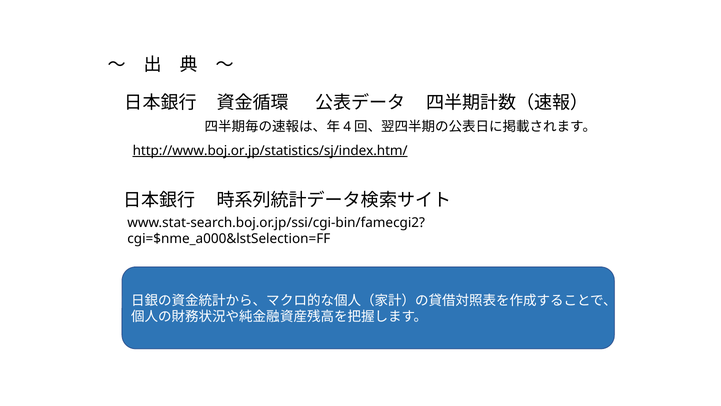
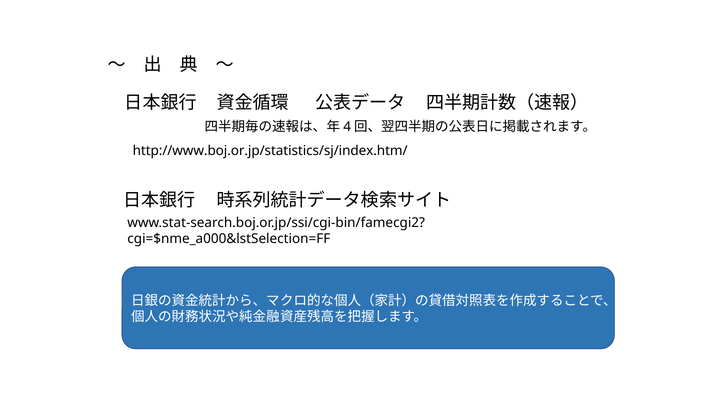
http://www.boj.or.jp/statistics/sj/index.htm/ underline: present -> none (270, 151)
